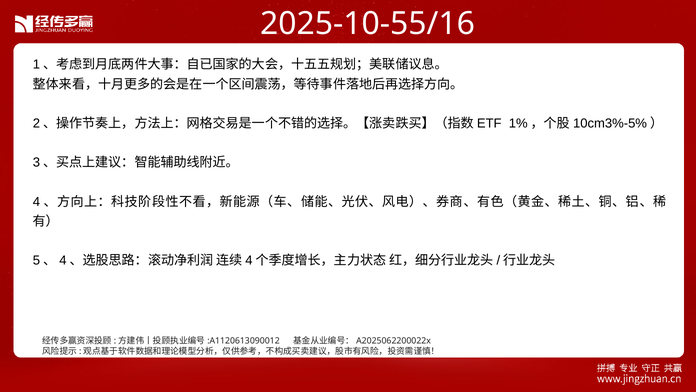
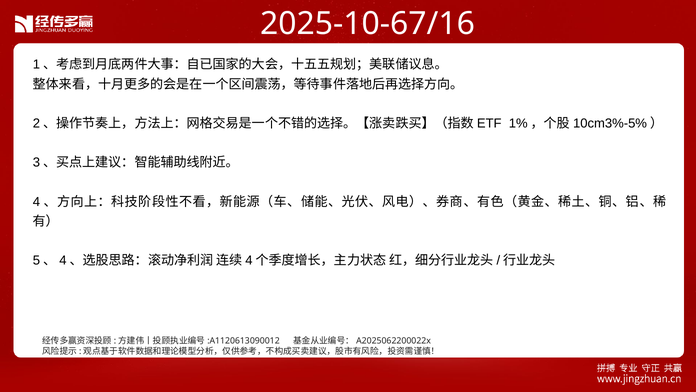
2025-10-55/16: 2025-10-55/16 -> 2025-10-67/16 (368, 24)
